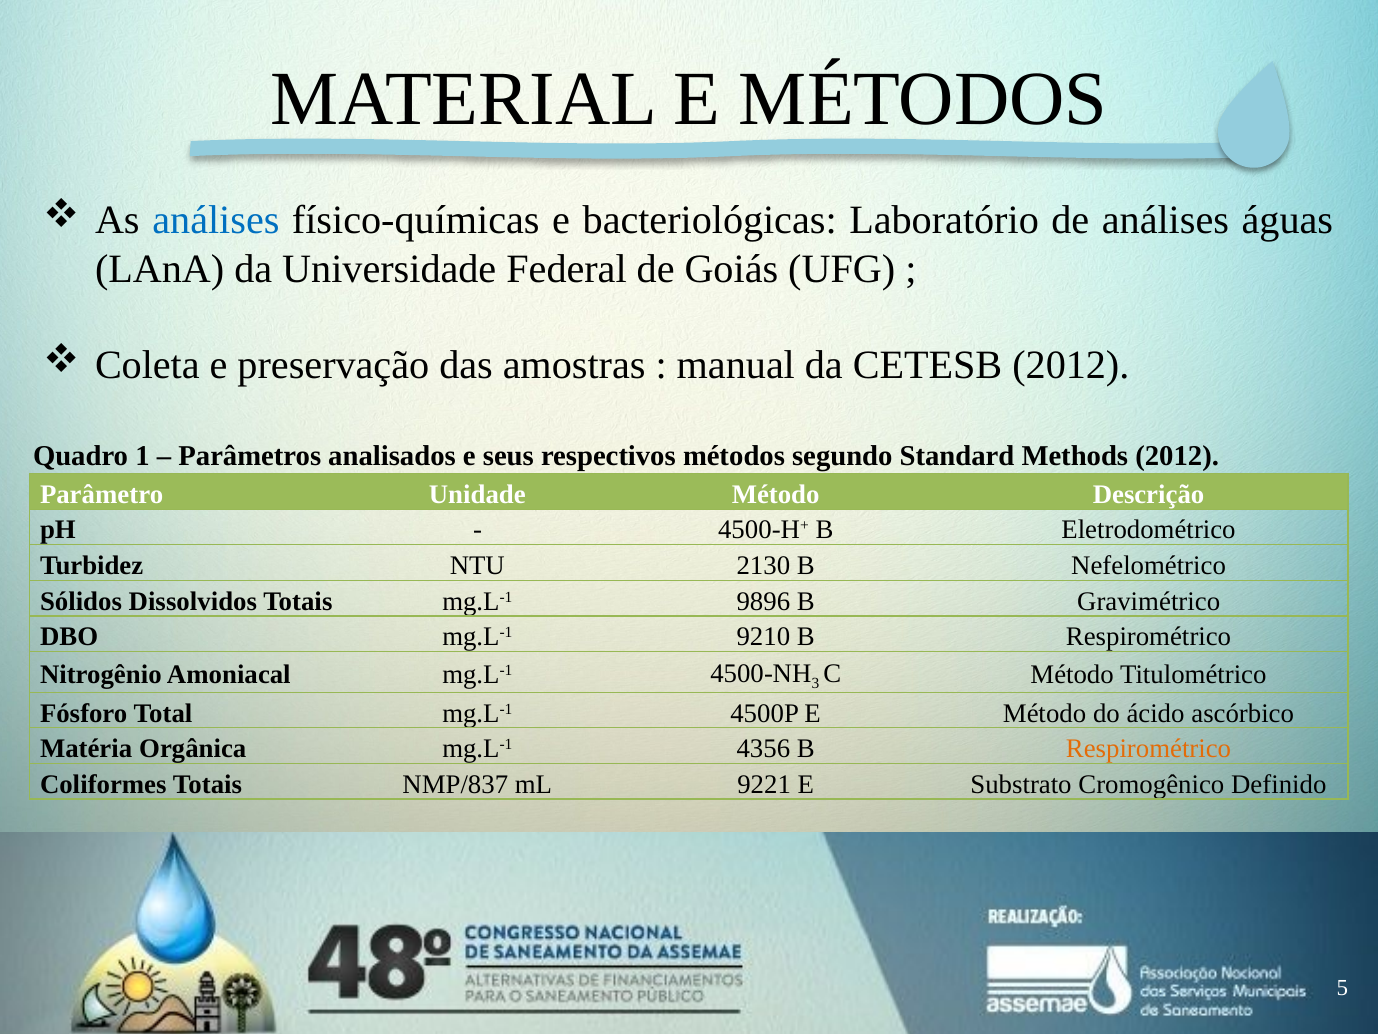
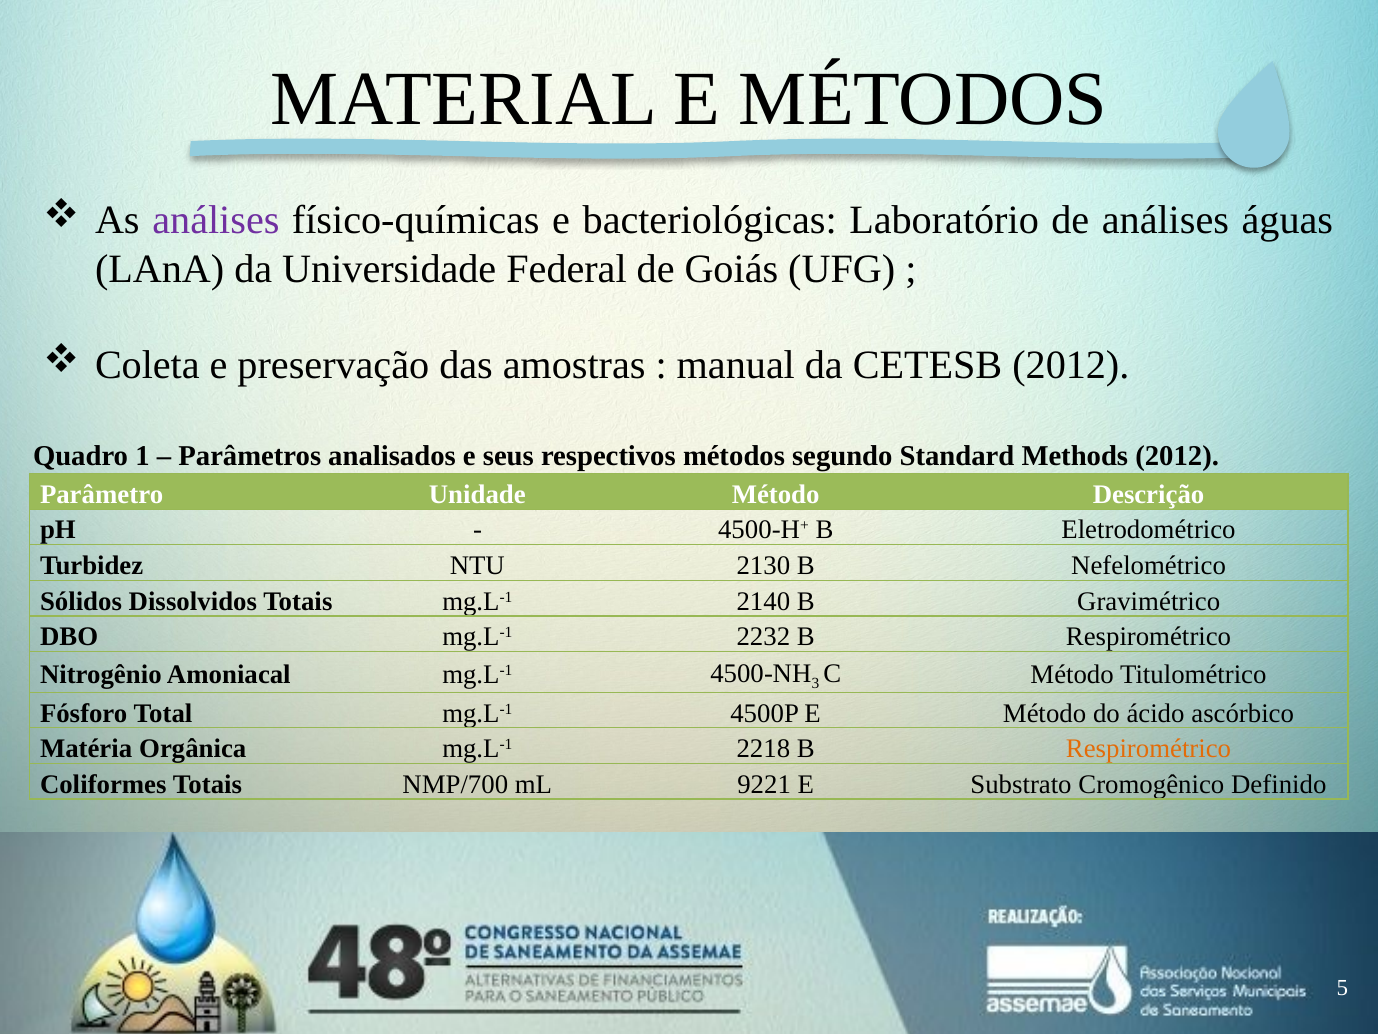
análises colour: blue -> purple (216, 221)
9896: 9896 -> 2140 (763, 601)
9210: 9210 -> 2232 (763, 637)
4356: 4356 -> 2218 (763, 748)
NMP/837: NMP/837 -> NMP/700 (455, 784)
